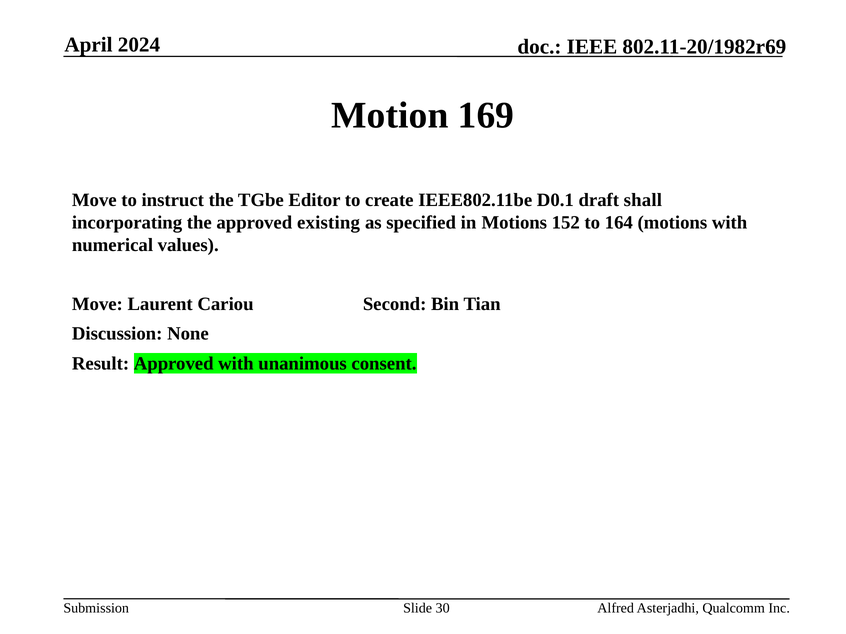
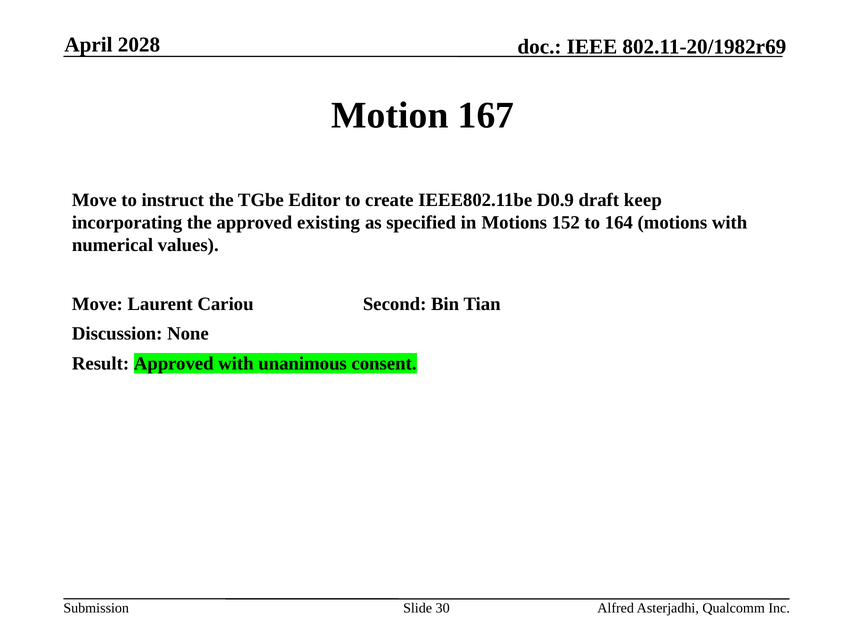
2024: 2024 -> 2028 (139, 45)
169: 169 -> 167 (486, 115)
D0.1: D0.1 -> D0.9 (555, 200)
shall: shall -> keep (643, 200)
